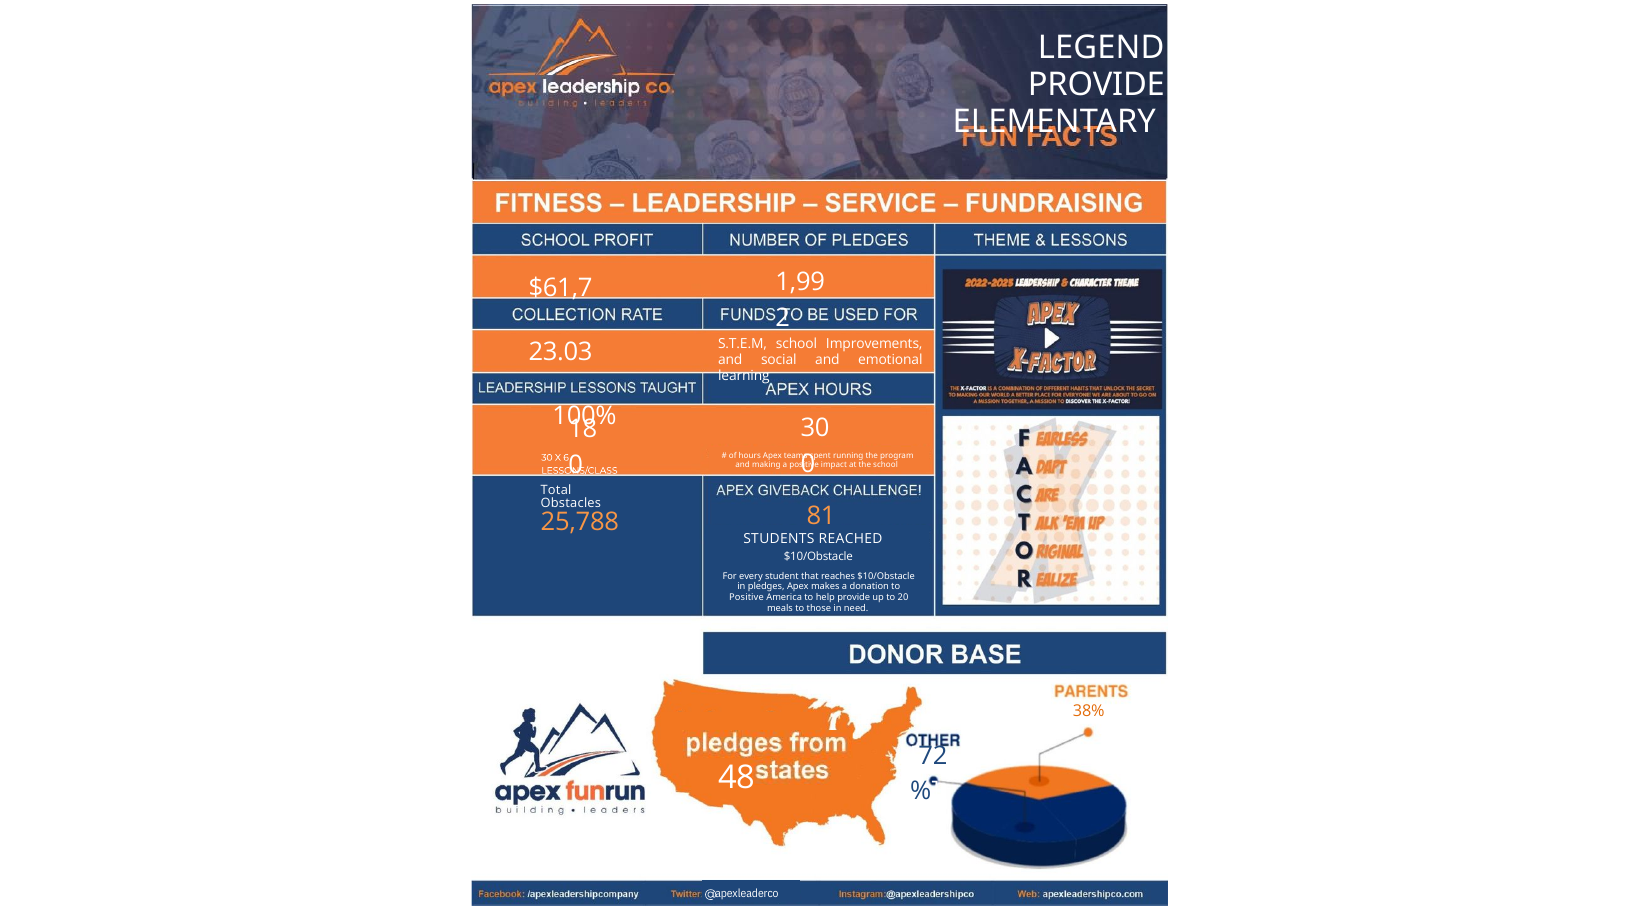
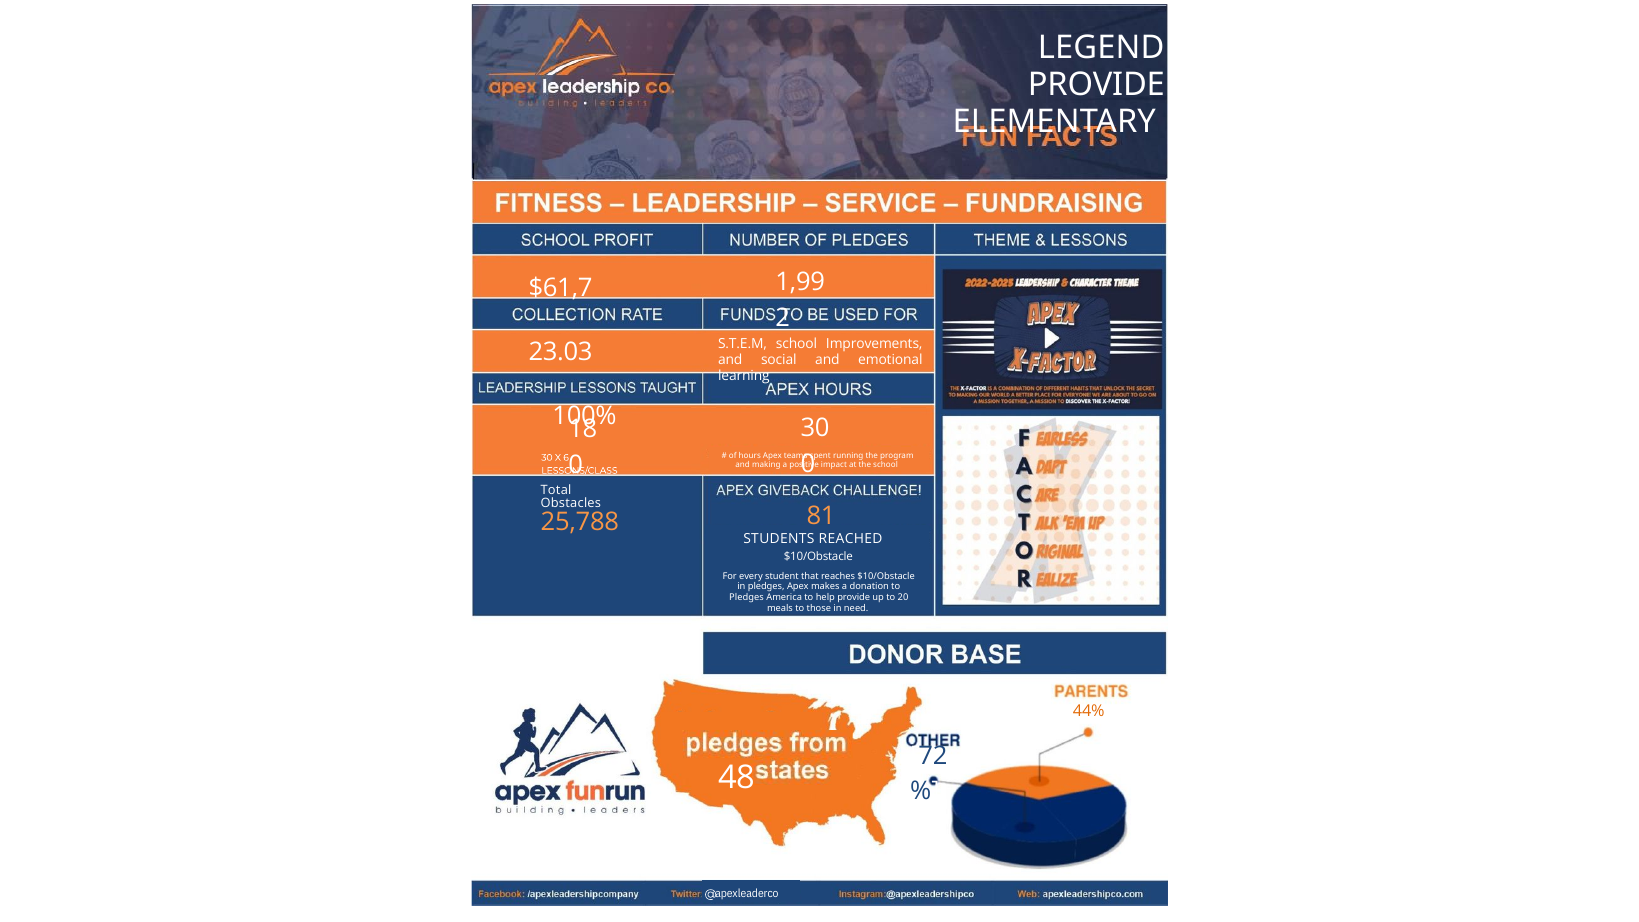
Positive: Positive -> Pledges (747, 597)
38%: 38% -> 44% (1089, 711)
